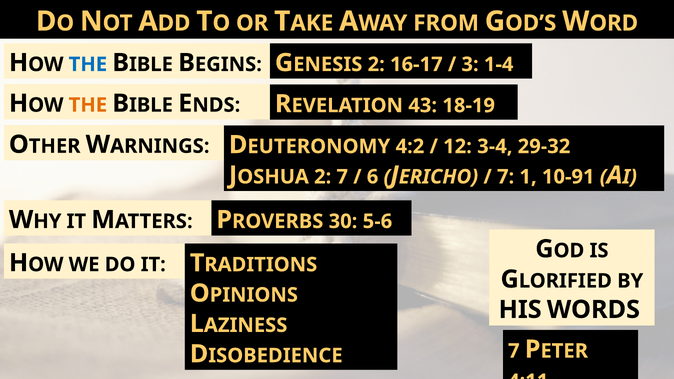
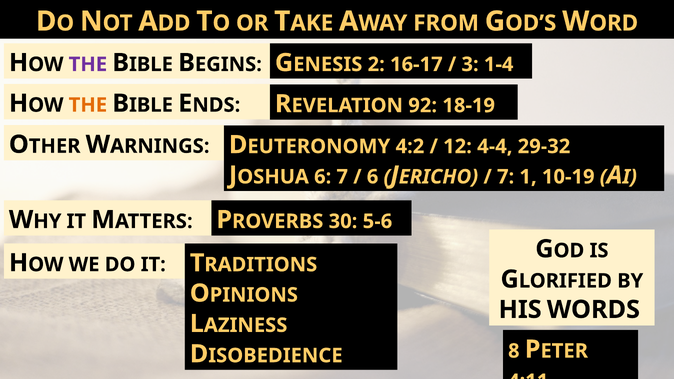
THE colour: blue -> purple (88, 64)
43: 43 -> 92 (423, 106)
3-4: 3-4 -> 4-4 (495, 147)
2: 2 -> 6 (323, 177)
10-91: 10-91 -> 10-19 (568, 177)
7: 7 -> 8 (514, 351)
